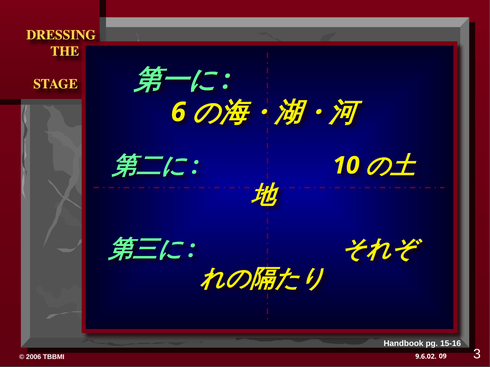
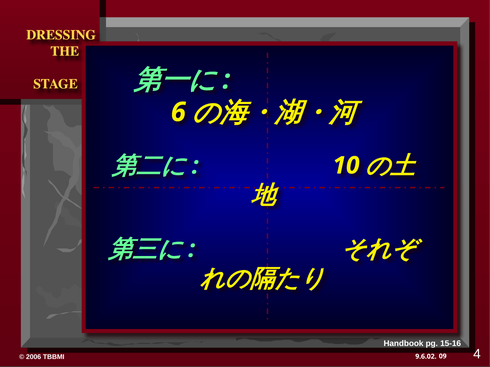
3: 3 -> 4 (477, 354)
